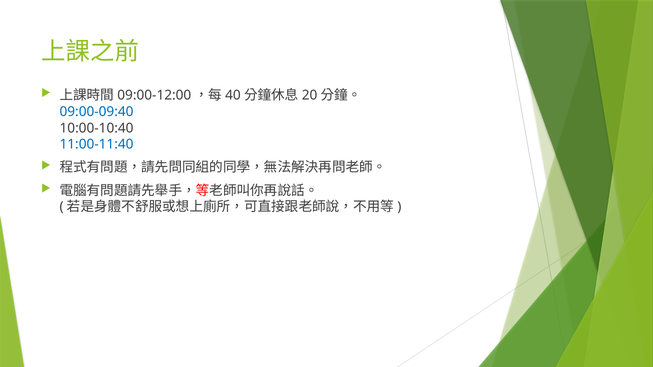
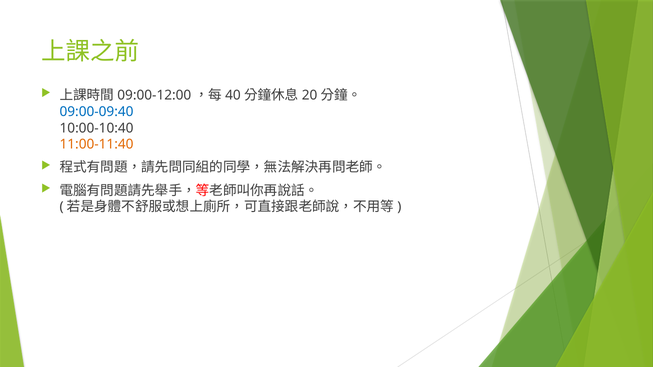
11:00-11:40 colour: blue -> orange (97, 144)
